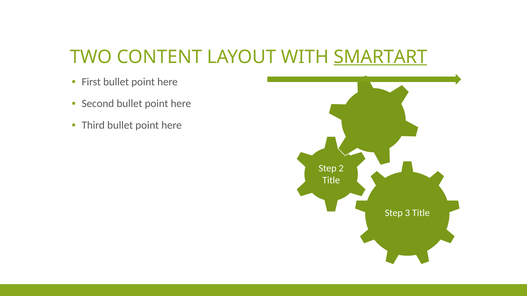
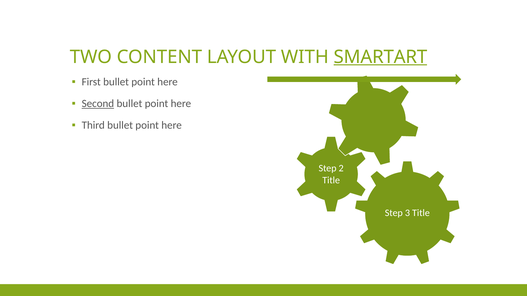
Second underline: none -> present (98, 104)
